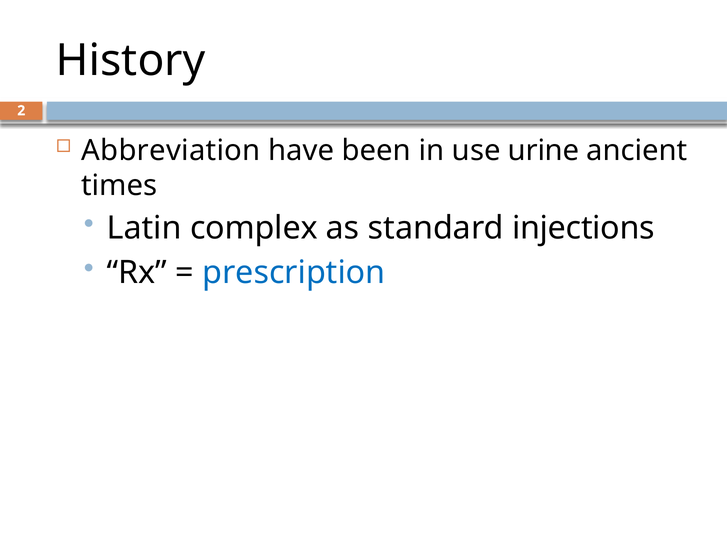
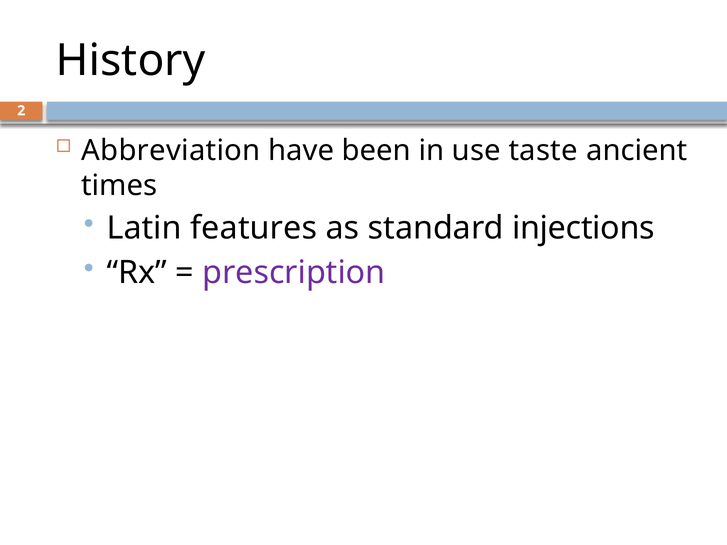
urine: urine -> taste (543, 150)
complex: complex -> features (254, 228)
prescription colour: blue -> purple (294, 273)
